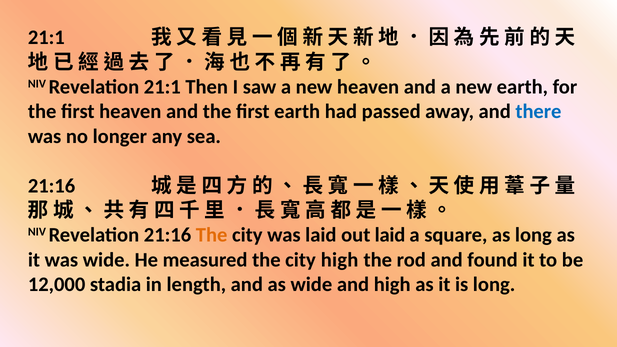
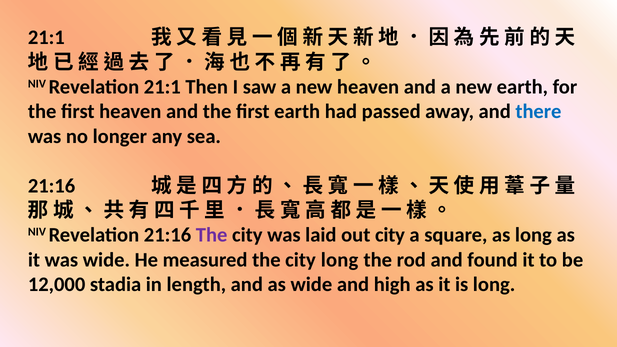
The colour: orange -> purple (212, 235)
out laid: laid -> city (390, 235)
city high: high -> long (340, 260)
